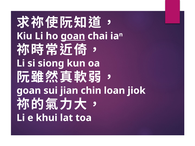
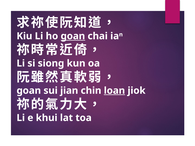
loan underline: none -> present (114, 91)
